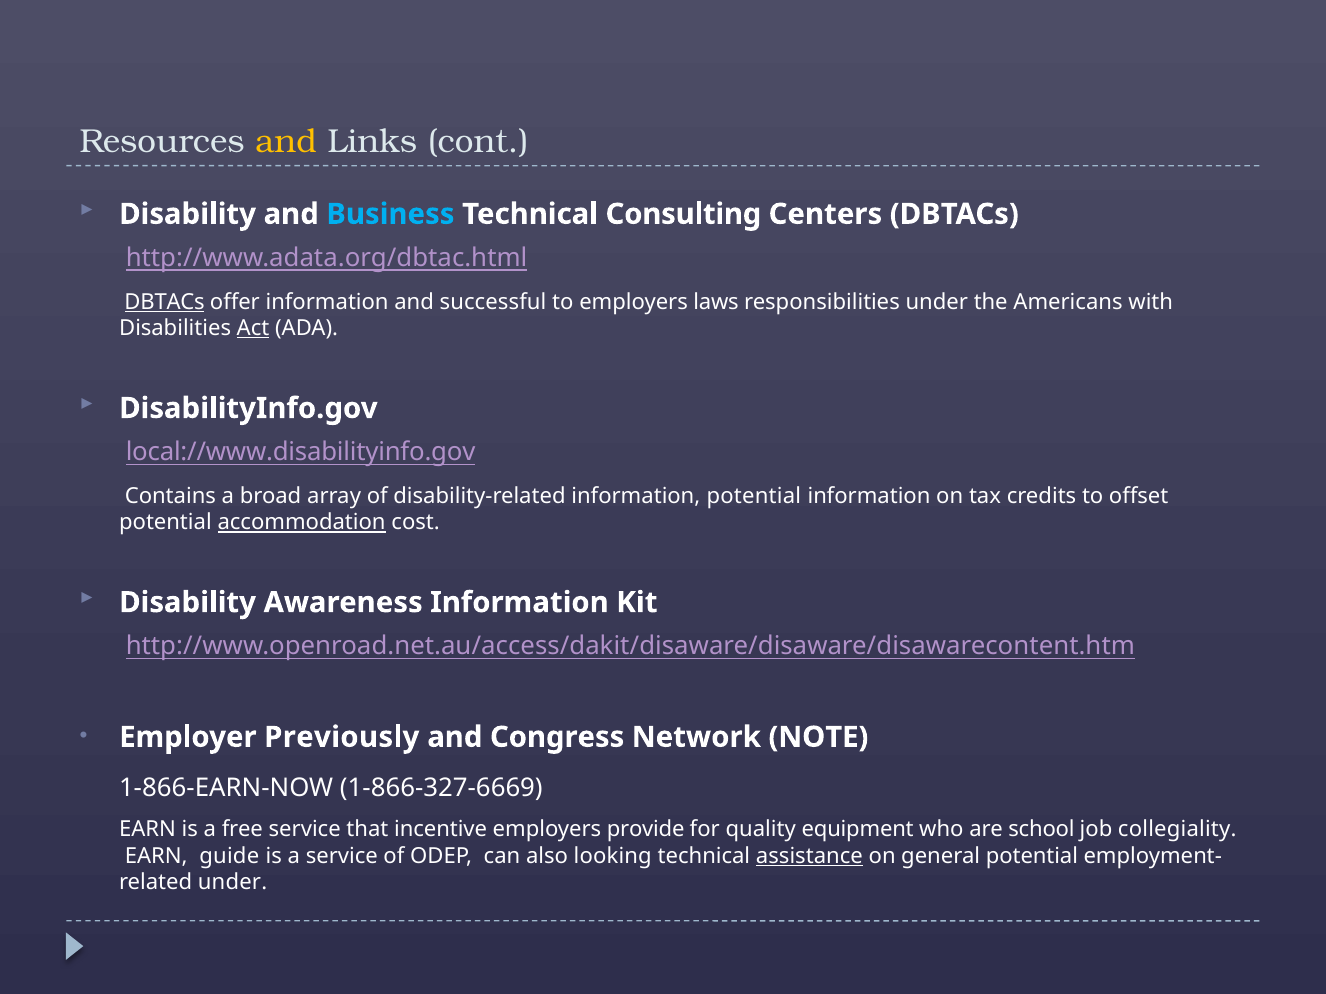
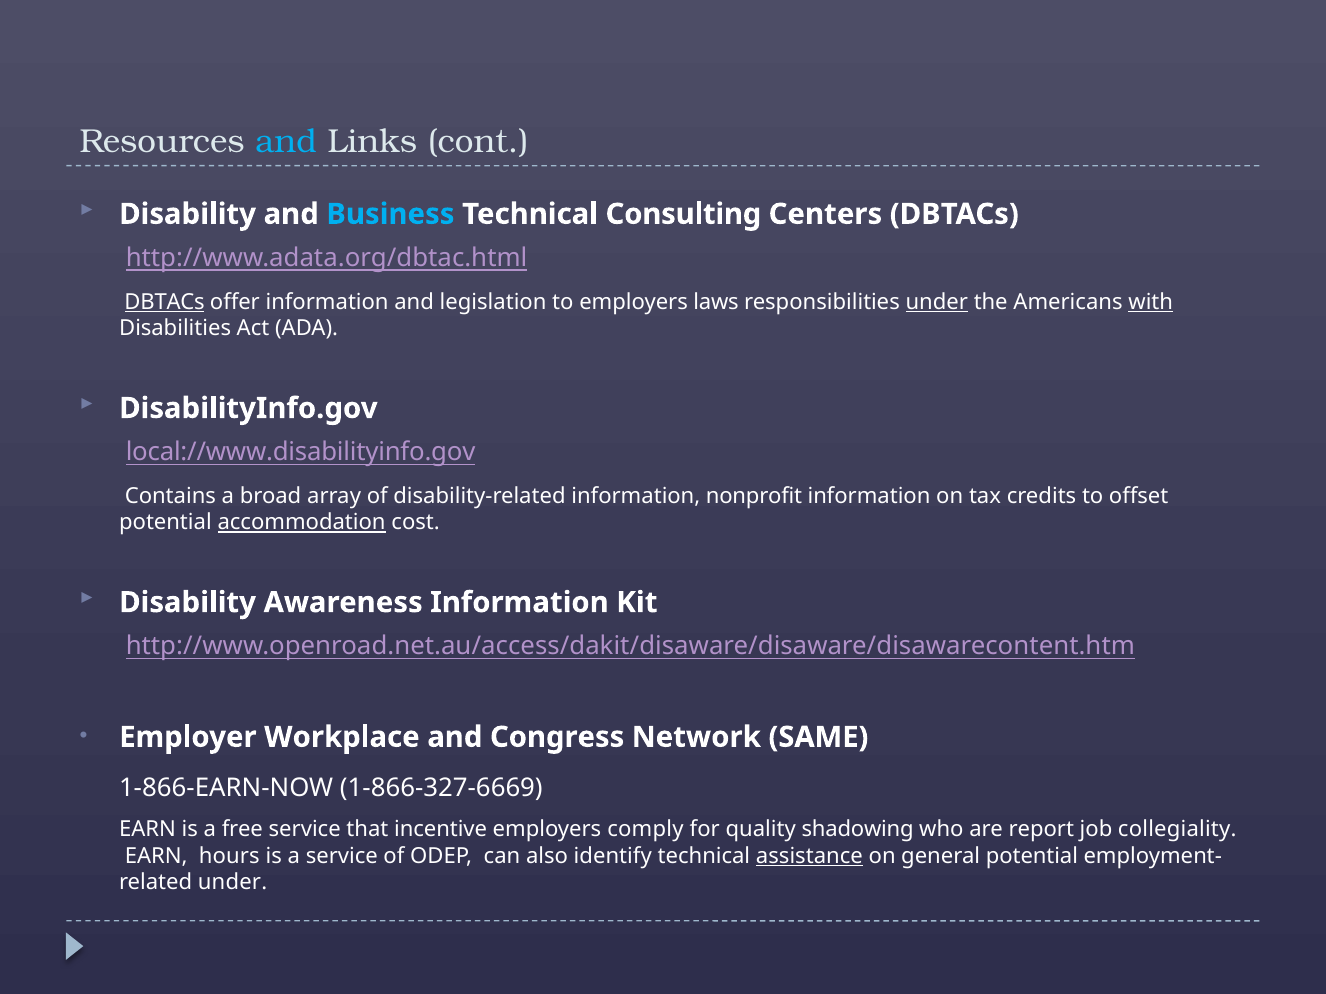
and colour: yellow -> light blue (286, 141)
successful: successful -> legislation (493, 302)
under underline: none -> present (937, 302)
with underline: none -> present (1151, 302)
Act underline: present -> none (253, 328)
information potential: potential -> nonprofit (754, 496)
Previously: Previously -> Workplace (342, 737)
NOTE: NOTE -> SAME (818, 737)
provide: provide -> comply (645, 830)
equipment: equipment -> shadowing (858, 830)
school: school -> report (1041, 830)
guide: guide -> hours (229, 856)
looking: looking -> identify (613, 856)
